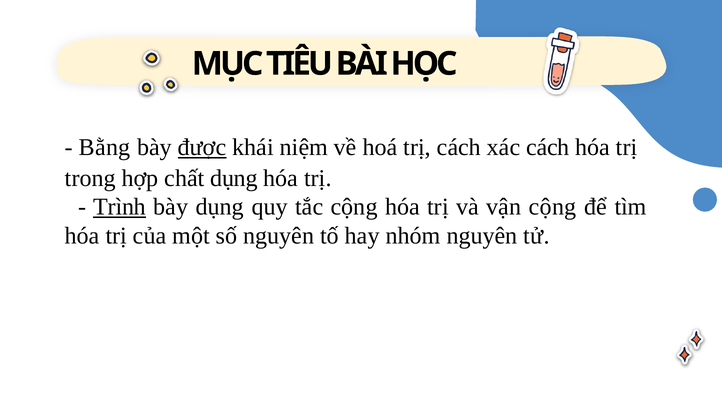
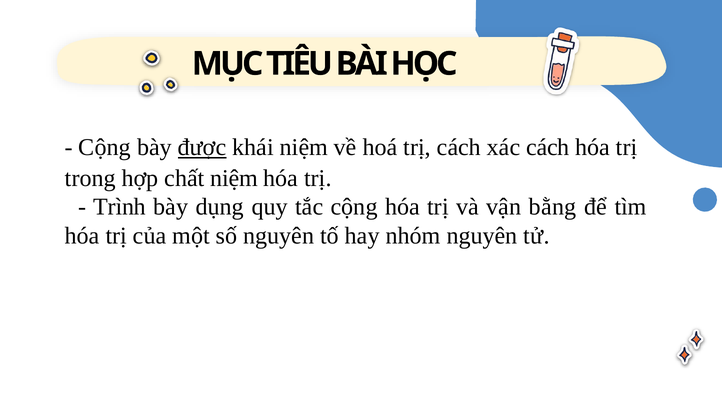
Bằng: Bằng -> Cộng (105, 147)
chất dụng: dụng -> niệm (234, 178)
Trình underline: present -> none (120, 207)
vận cộng: cộng -> bằng (553, 207)
